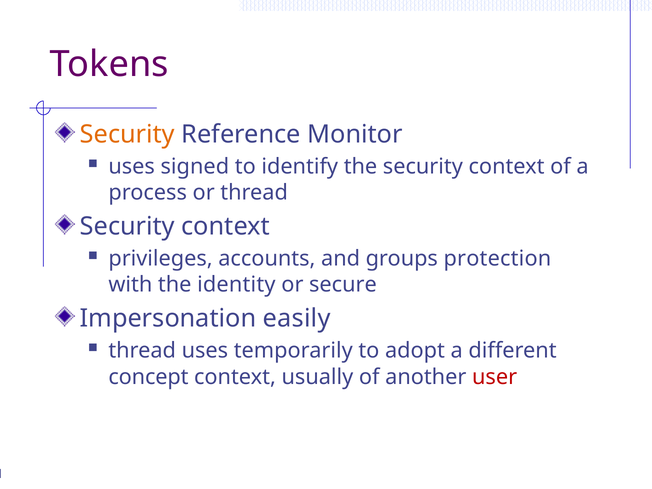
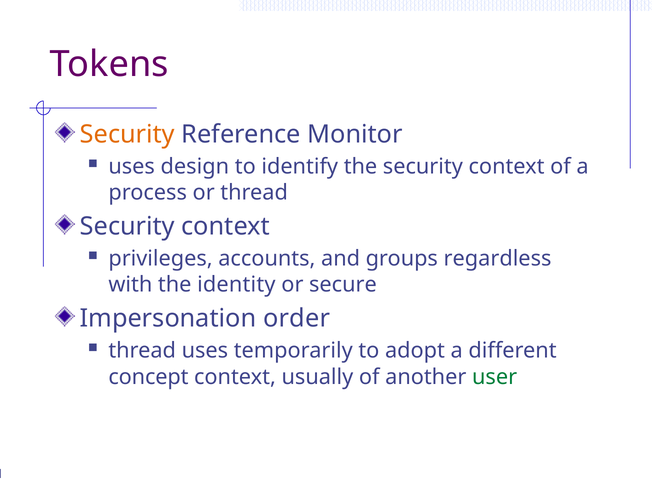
signed: signed -> design (195, 167)
protection: protection -> regardless (498, 259)
easily: easily -> order (297, 318)
user colour: red -> green (495, 377)
